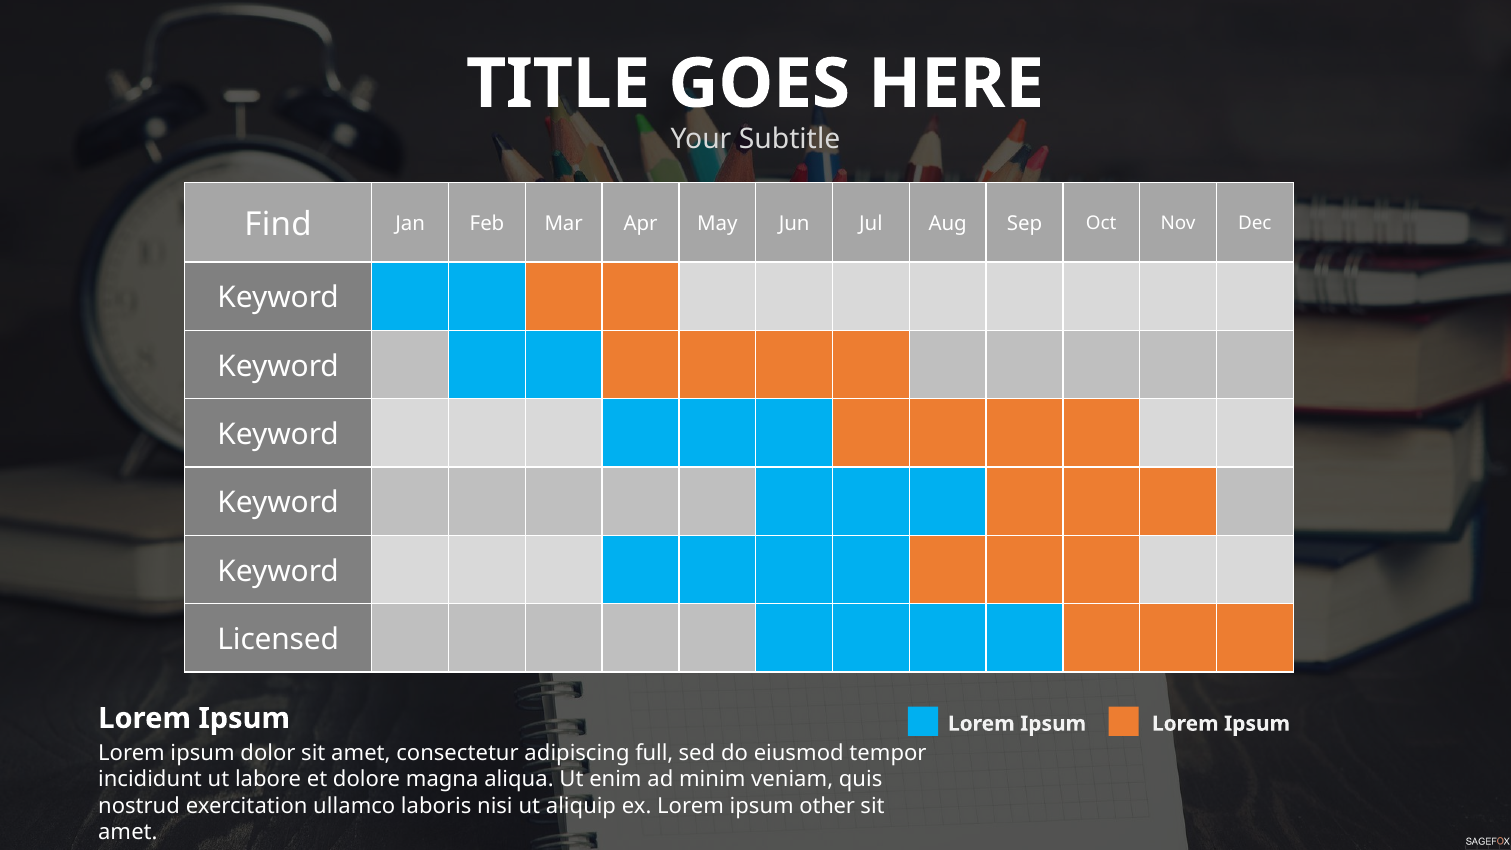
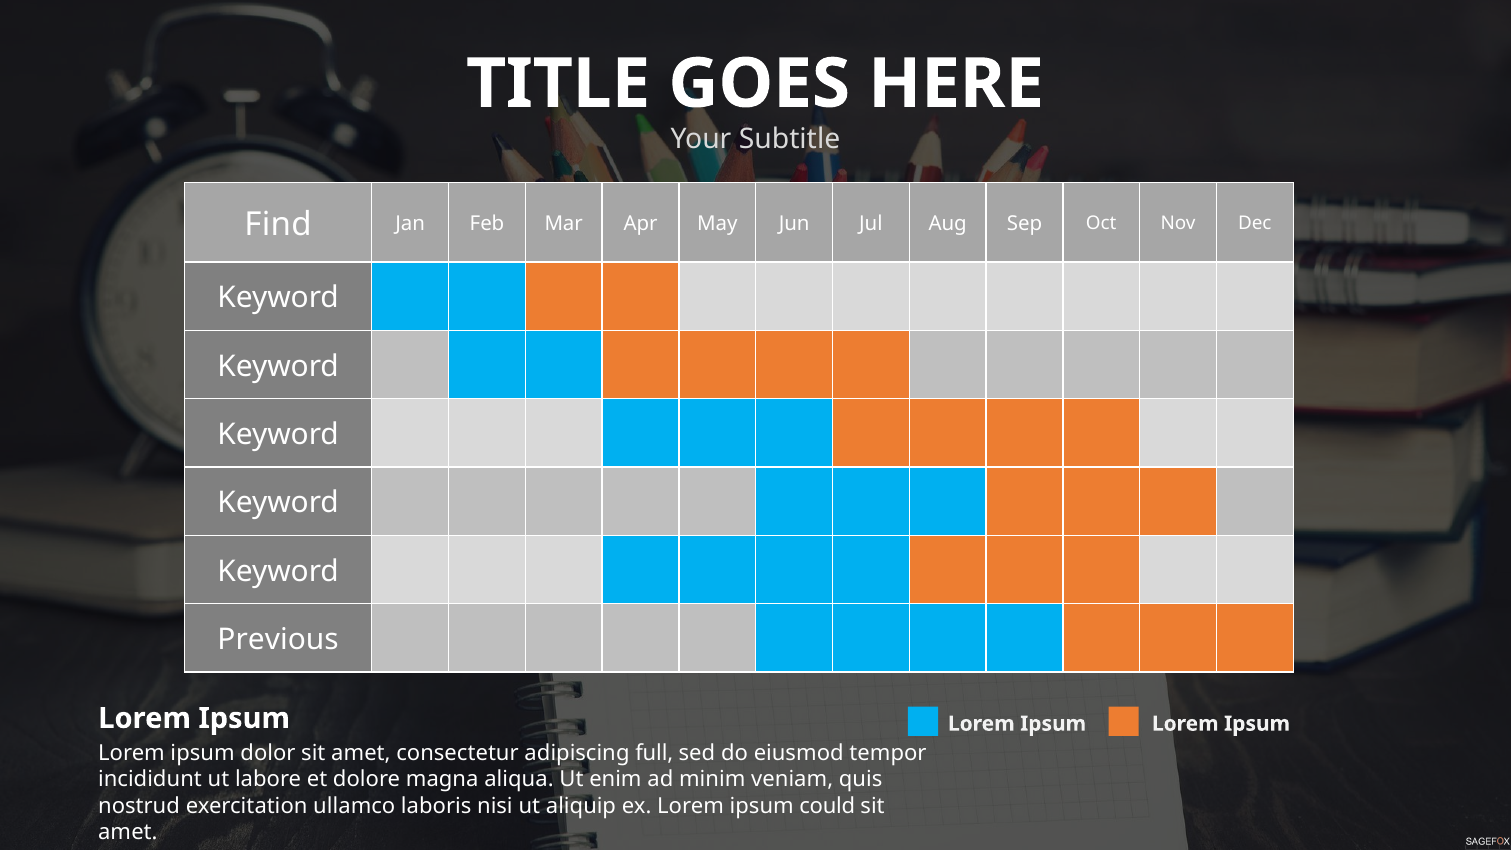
Licensed: Licensed -> Previous (278, 639)
other: other -> could (827, 806)
